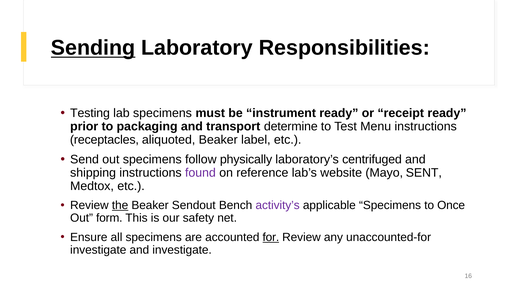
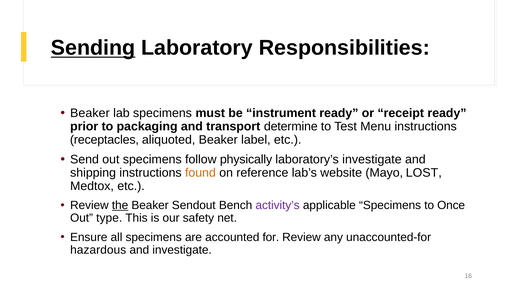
Testing: Testing -> Beaker (90, 113)
laboratory’s centrifuged: centrifuged -> investigate (372, 159)
found colour: purple -> orange (200, 173)
SENT: SENT -> LOST (424, 173)
form: form -> type (109, 218)
for underline: present -> none (271, 237)
investigate: investigate -> hazardous (98, 250)
